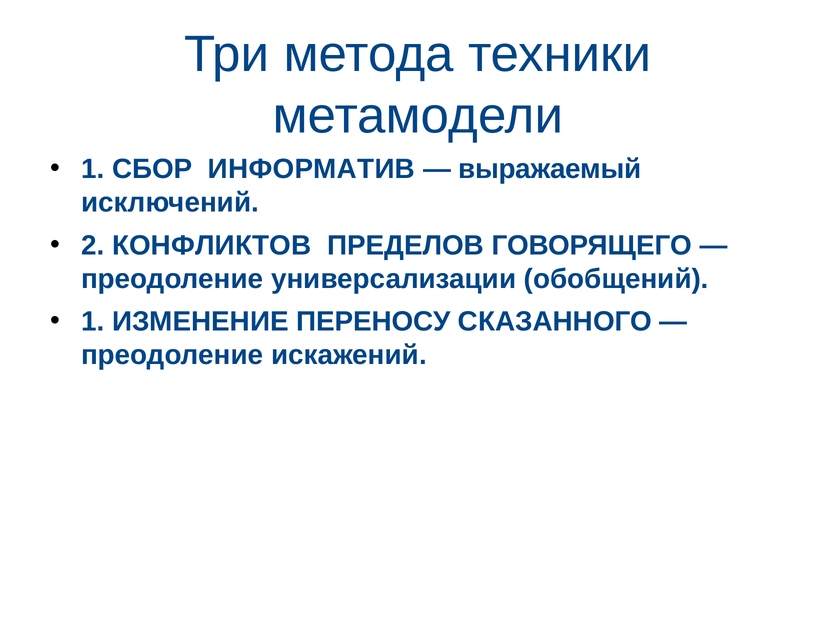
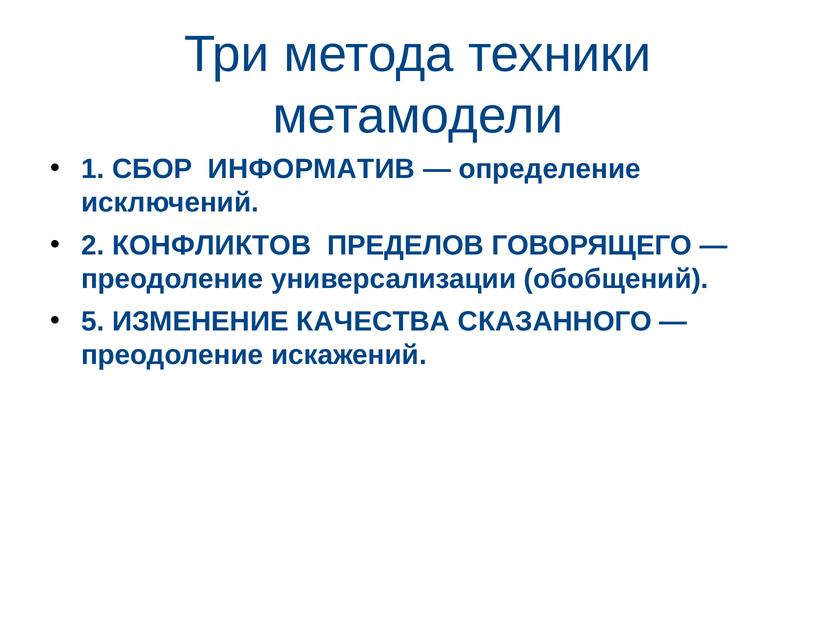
выражаемый: выражаемый -> определение (550, 169)
1: 1 -> 5 (93, 322)
ПЕРЕНОСУ: ПЕРЕНОСУ -> КАЧЕСТВА (373, 322)
